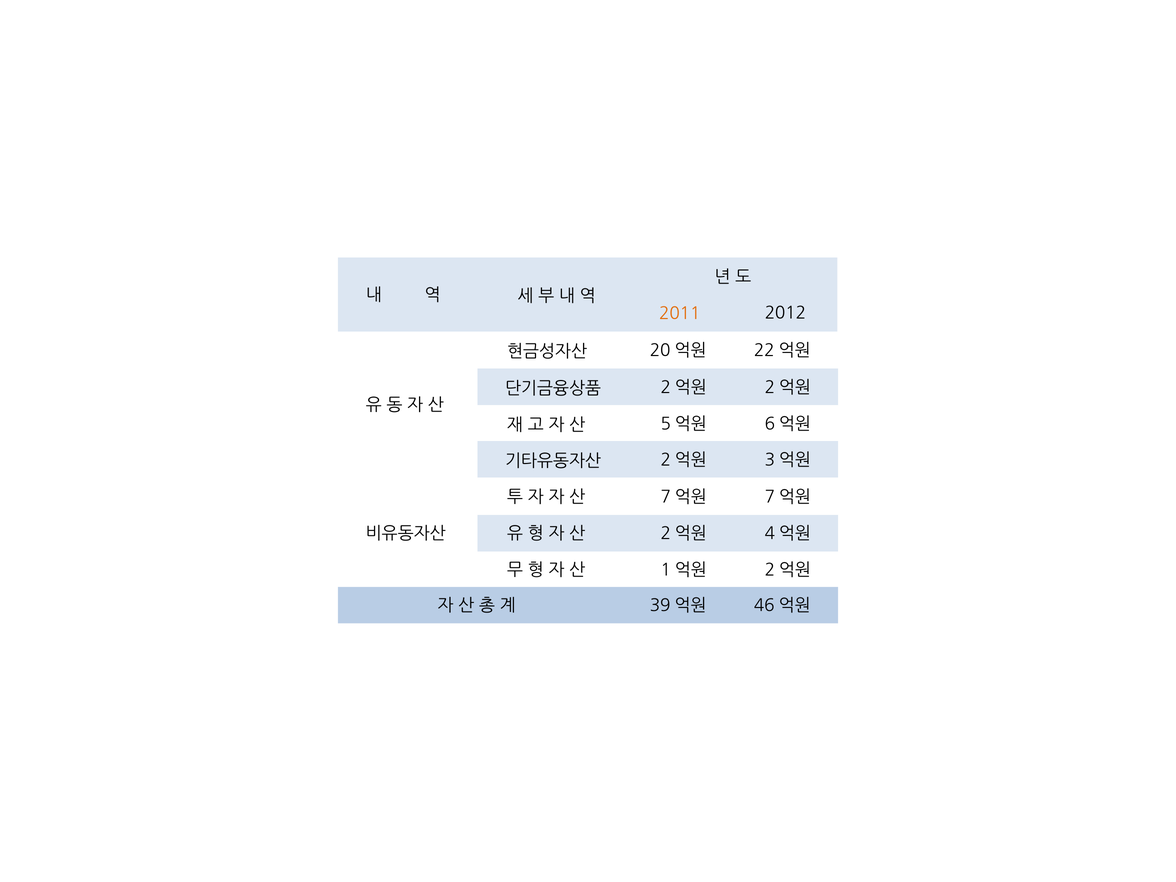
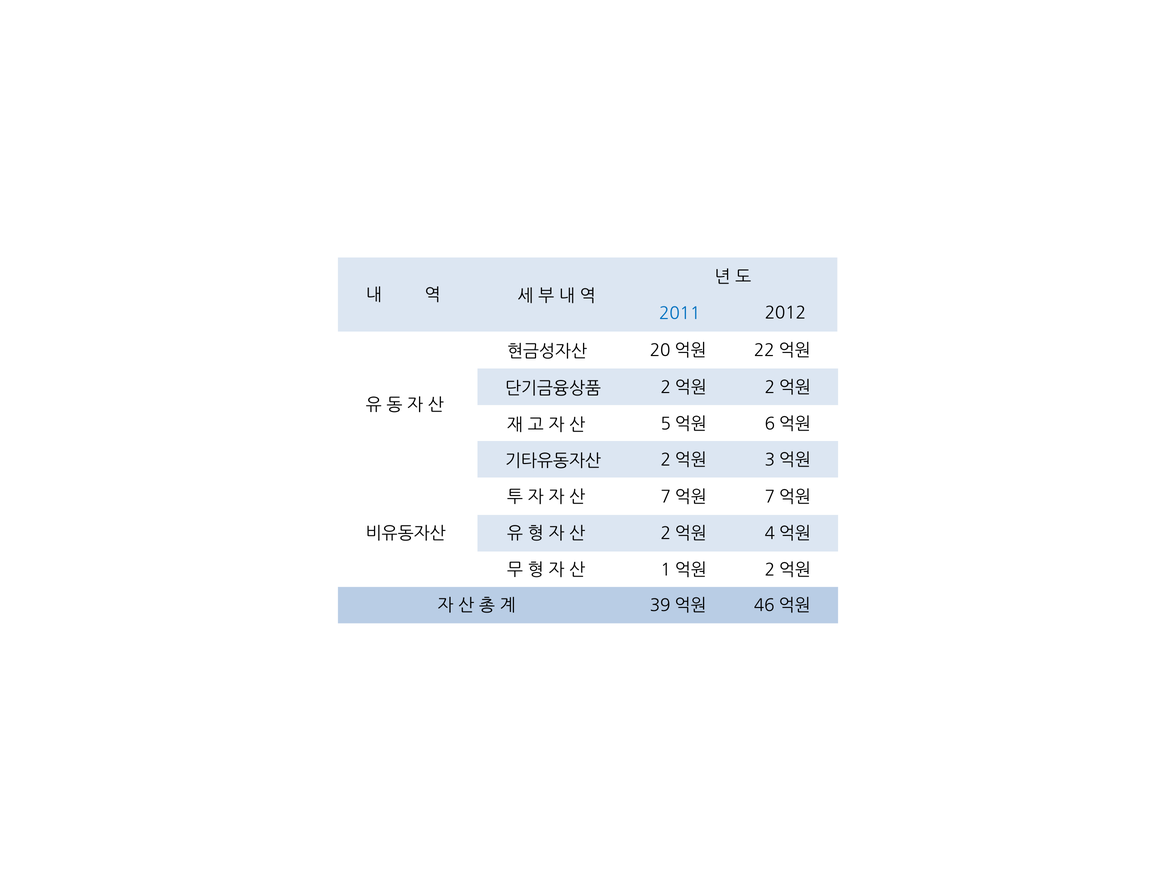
2011 colour: orange -> blue (680, 314)
